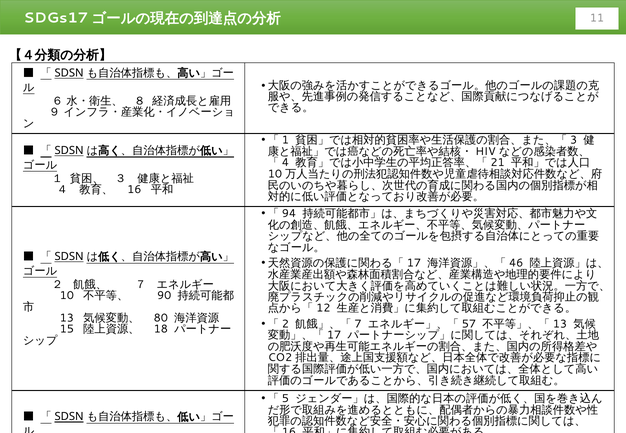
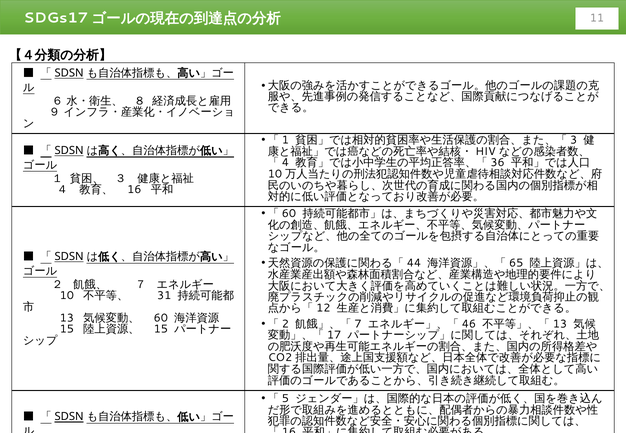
21: 21 -> 36 (498, 163)
94: 94 -> 60 (289, 214)
17: 17 -> 44 (414, 263)
46: 46 -> 65 (516, 263)
90: 90 -> 31 (164, 296)
80: 80 -> 60 (161, 318)
57: 57 -> 46 (469, 324)
18: 18 -> 15 (161, 330)
